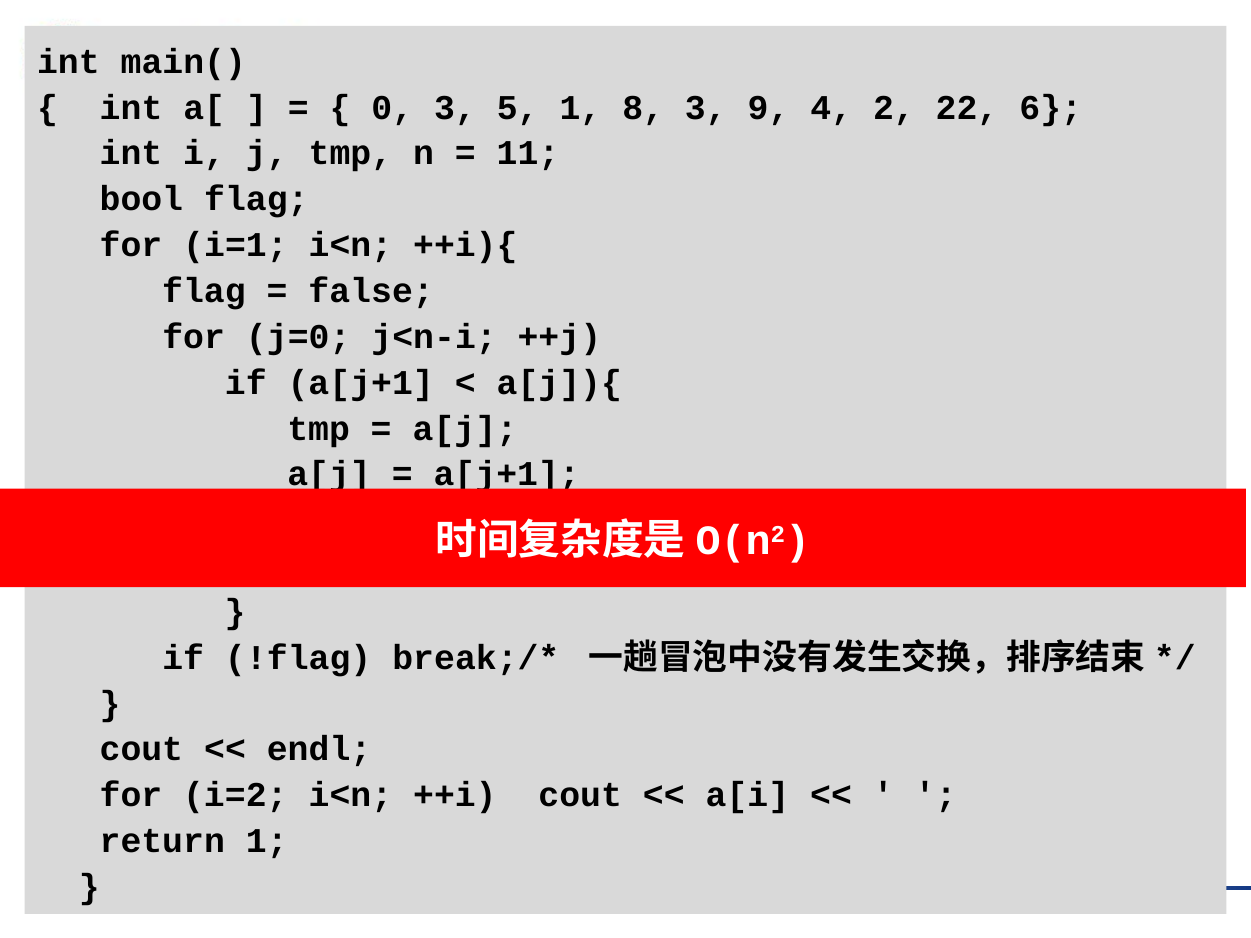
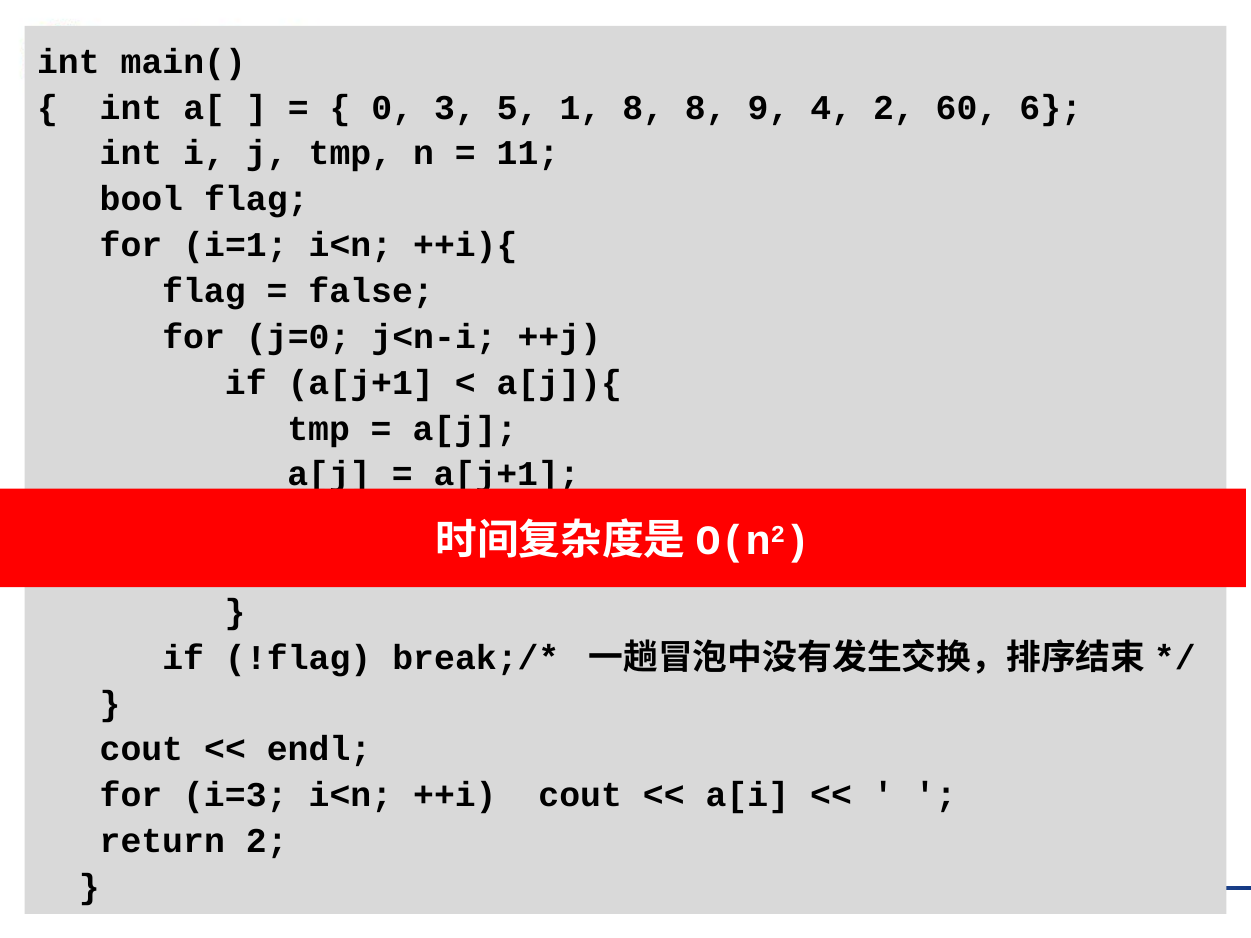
8 3: 3 -> 8 (706, 108)
22: 22 -> 60 (967, 108)
i=2: i=2 -> i=3 (235, 796)
return 1: 1 -> 2 (267, 841)
